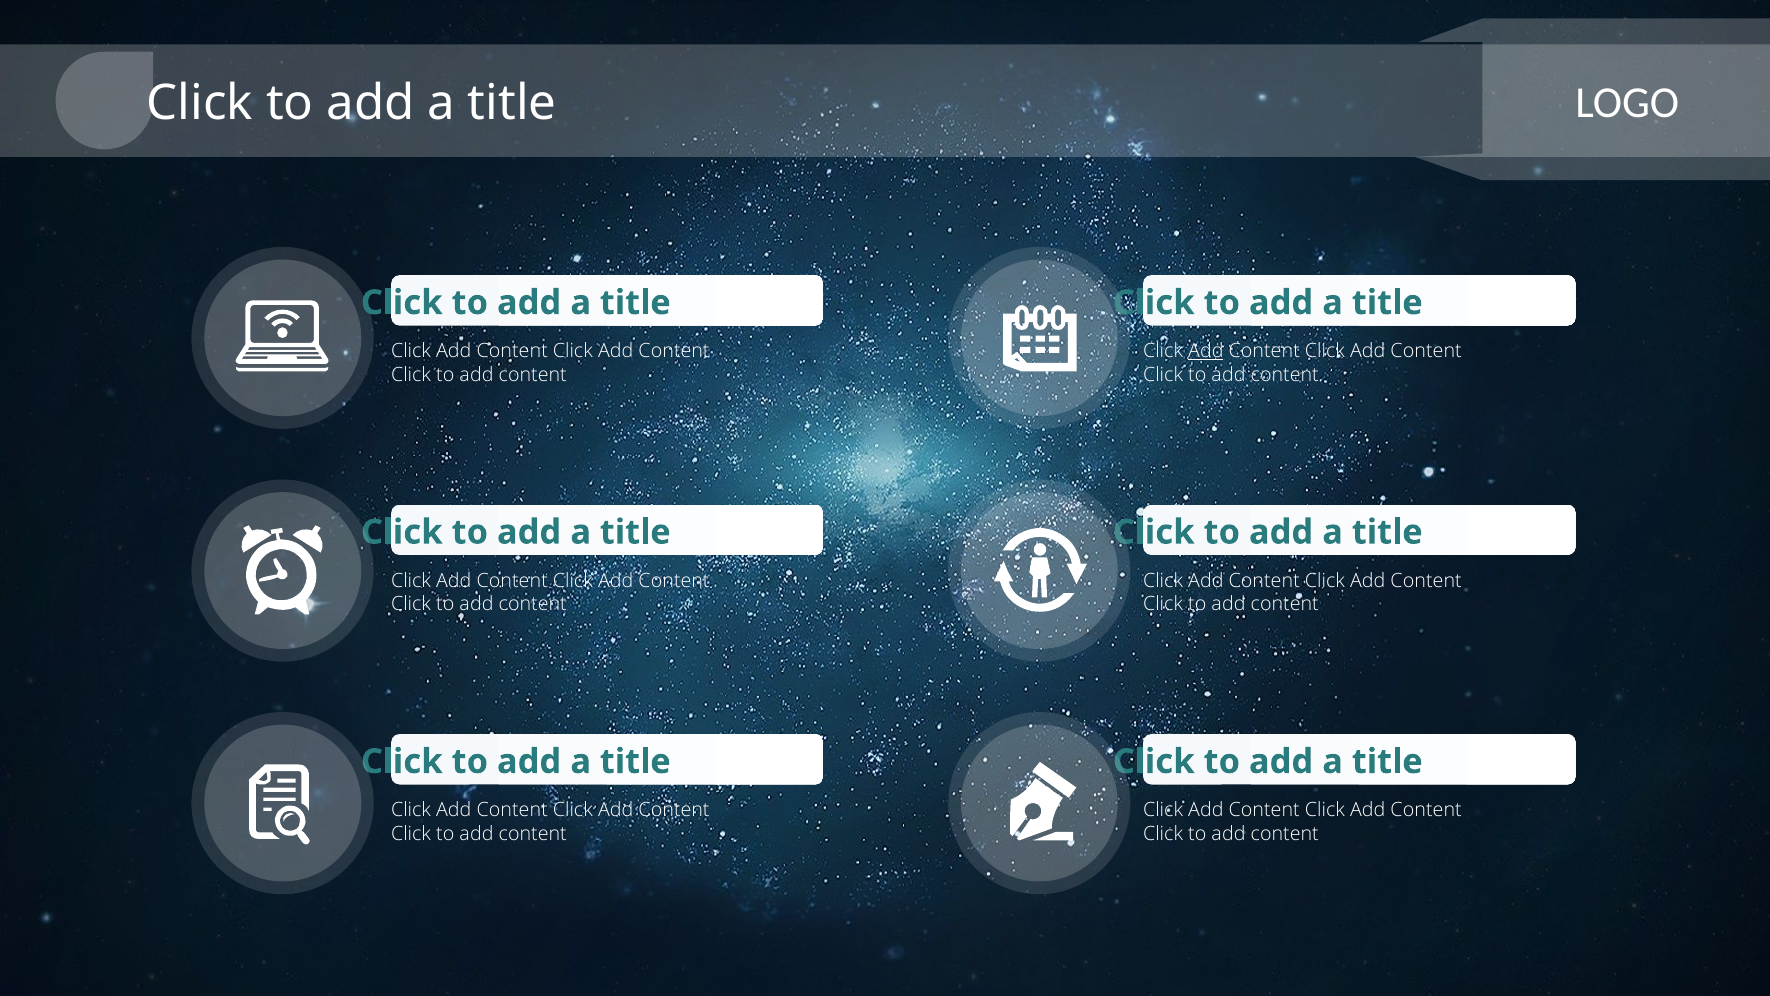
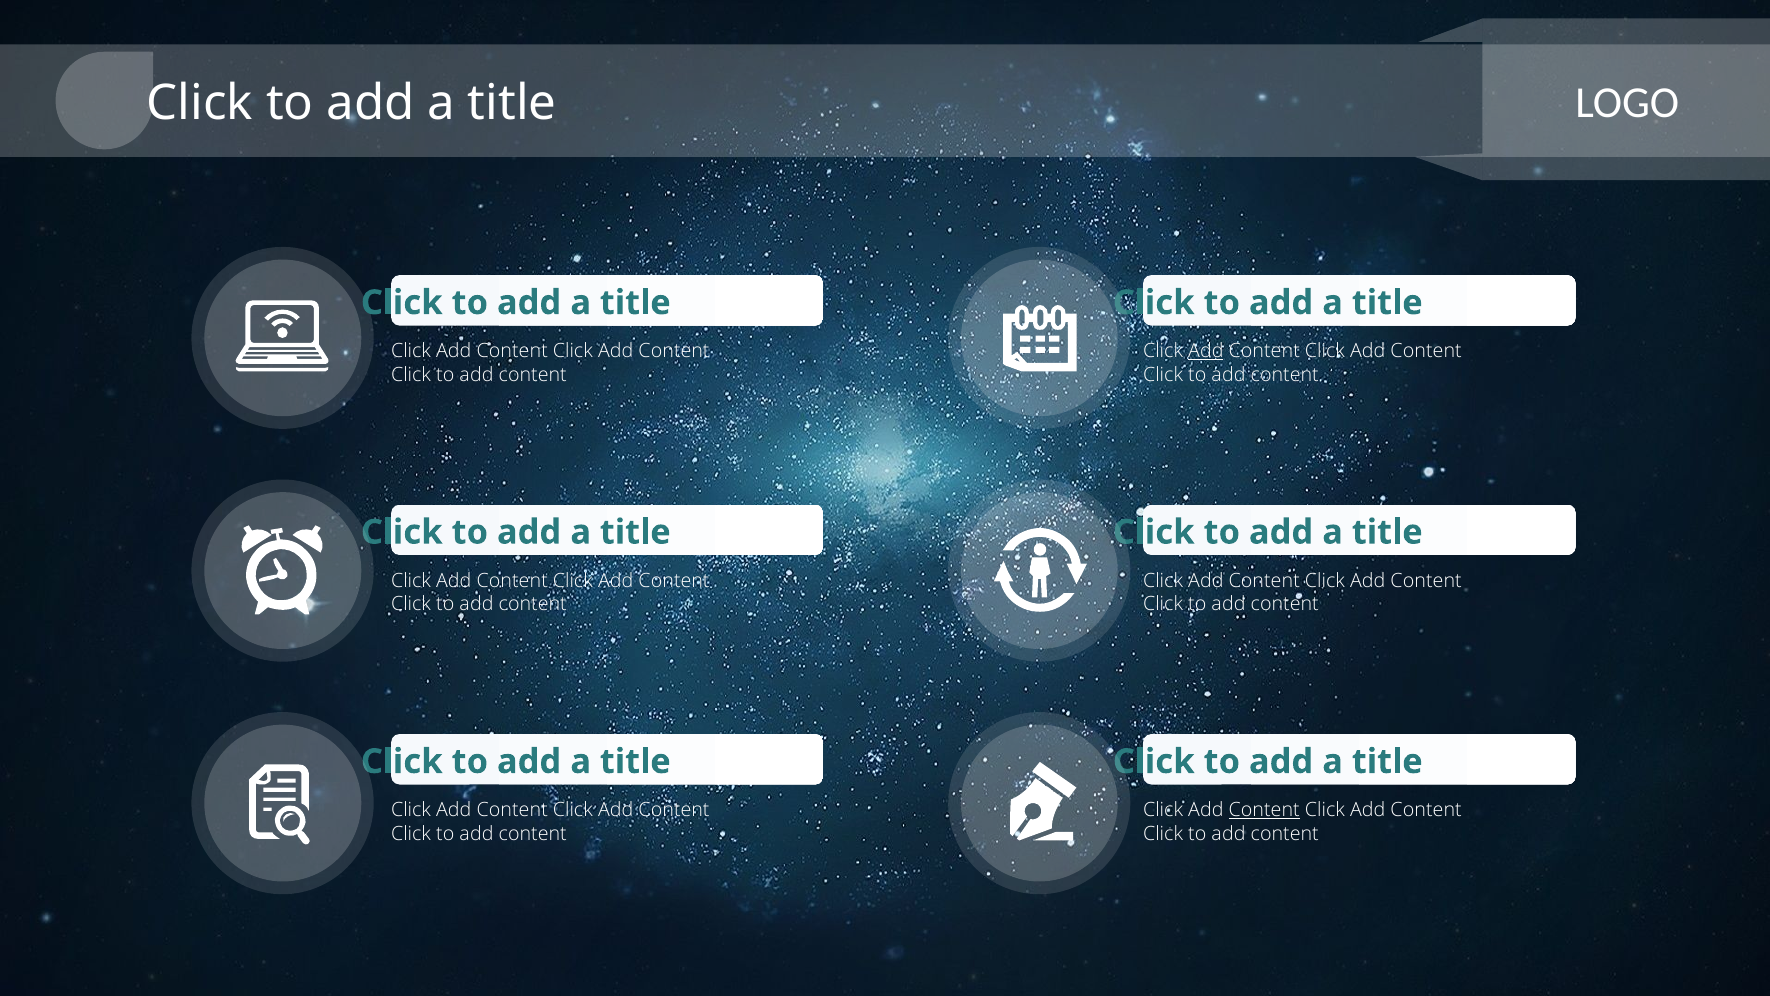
Content underline: none -> present (1264, 810)
